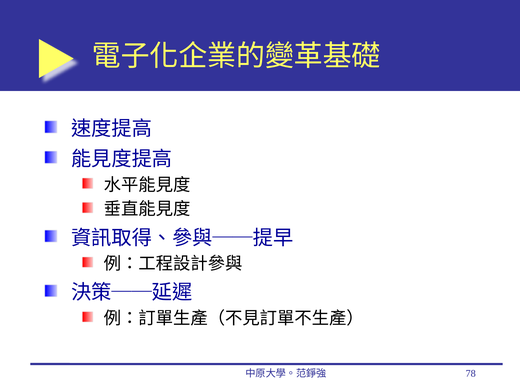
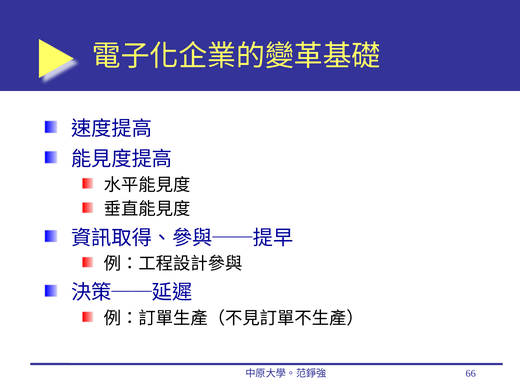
78: 78 -> 66 (471, 373)
